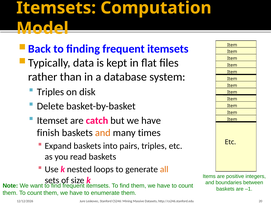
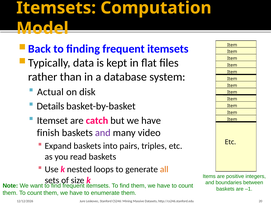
Triples: Triples -> Actual (50, 92)
Delete: Delete -> Details (50, 106)
and colour: orange -> purple (103, 133)
times: times -> video (149, 133)
